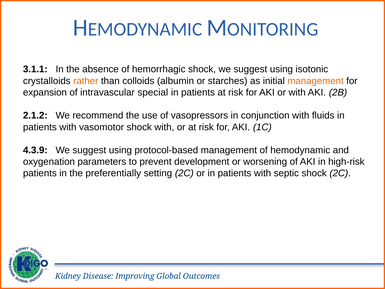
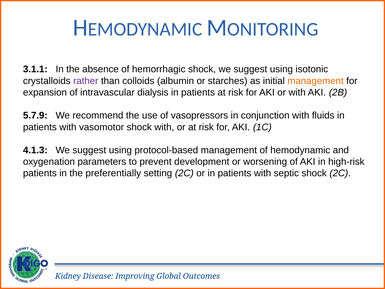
rather colour: orange -> purple (86, 81)
special: special -> dialysis (153, 92)
2.1.2: 2.1.2 -> 5.7.9 (35, 115)
4.3.9: 4.3.9 -> 4.1.3 (35, 150)
